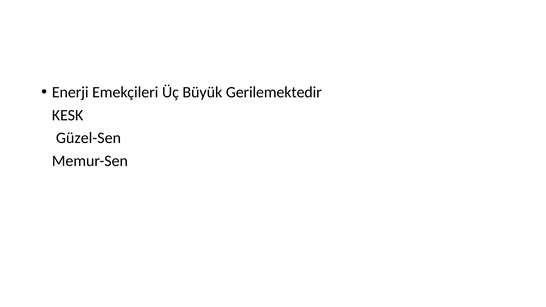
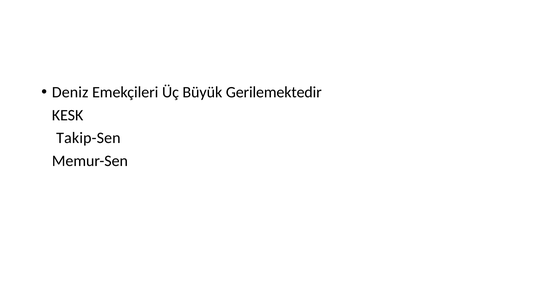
Enerji: Enerji -> Deniz (70, 92)
Güzel-Sen: Güzel-Sen -> Takip-Sen (88, 138)
